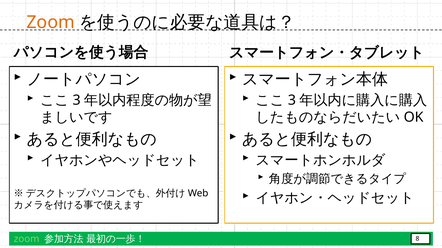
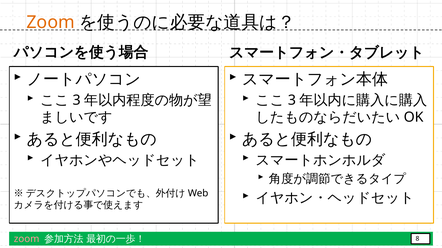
zoom colour: light green -> pink (27, 240)
